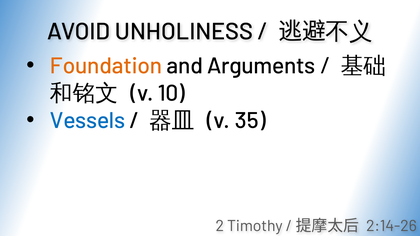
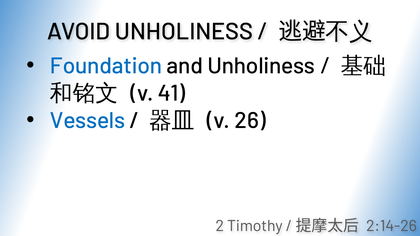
Foundation colour: orange -> blue (106, 66)
and Arguments: Arguments -> Unholiness (261, 66)
10: 10 -> 41 (171, 93)
35: 35 -> 26 (250, 121)
